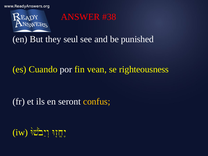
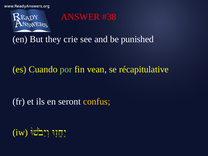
seul: seul -> crie (71, 39)
por colour: white -> light green (66, 69)
righteousness: righteousness -> récapitulative (144, 69)
